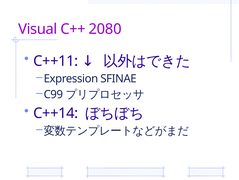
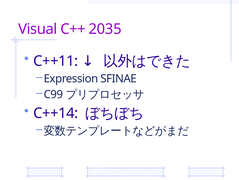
2080: 2080 -> 2035 (105, 29)
